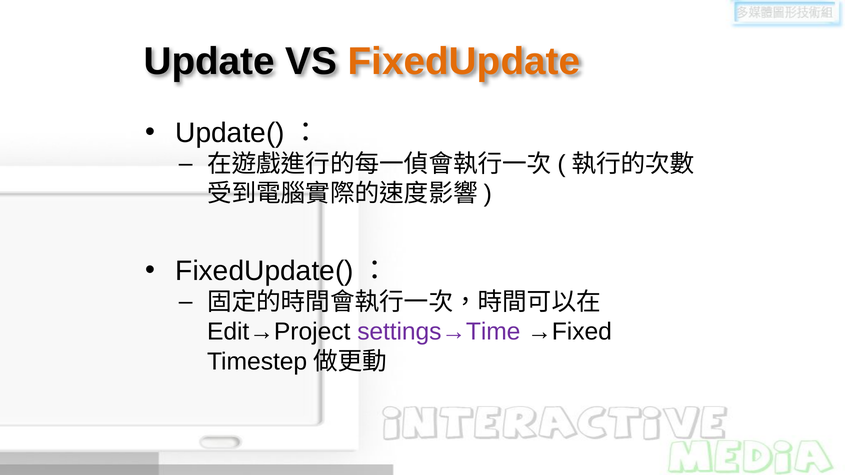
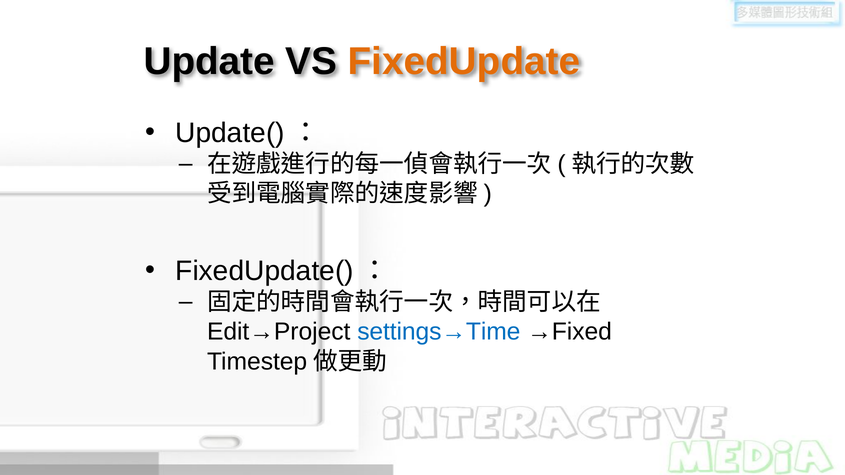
settings→Time colour: purple -> blue (439, 332)
